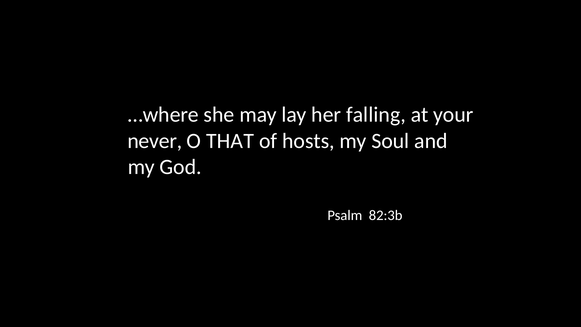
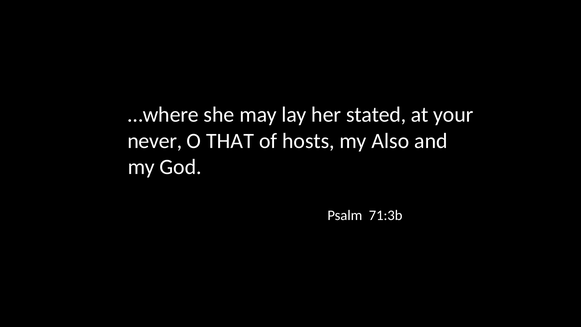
falling: falling -> stated (376, 115)
Soul: Soul -> Also (390, 141)
82:3b: 82:3b -> 71:3b (386, 215)
